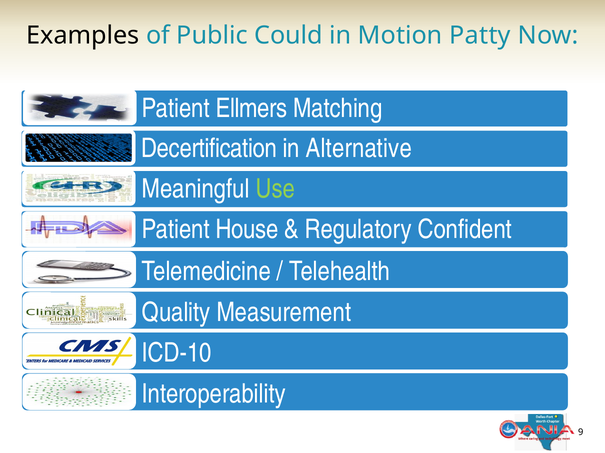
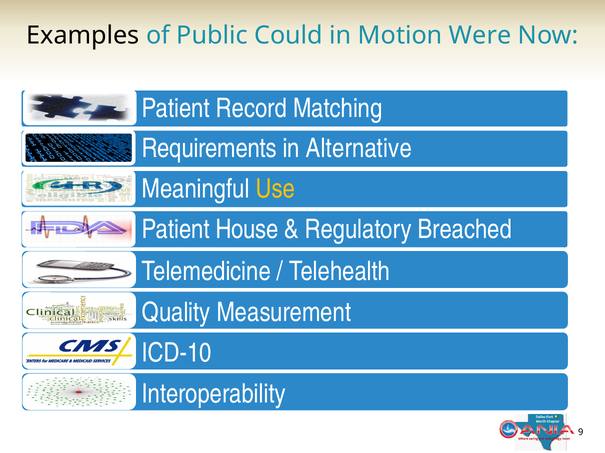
Patty: Patty -> Were (480, 36)
Ellmers: Ellmers -> Record (251, 109)
Decertification: Decertification -> Requirements (209, 149)
Use colour: light green -> yellow (275, 189)
Confident: Confident -> Breached (465, 230)
